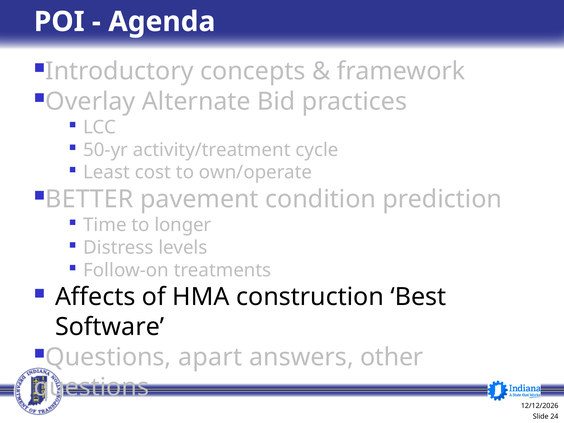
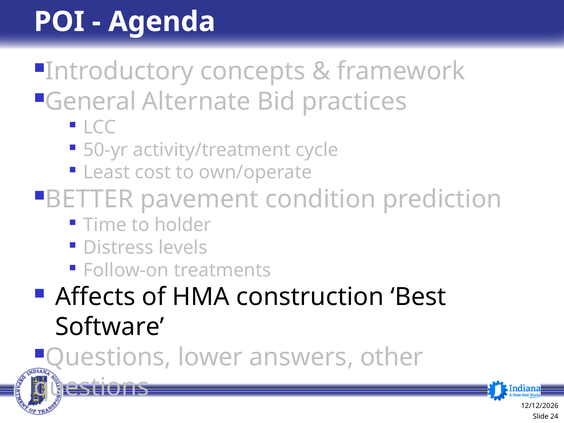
Overlay: Overlay -> General (90, 101)
longer: longer -> holder (183, 225)
apart: apart -> lower (210, 357)
